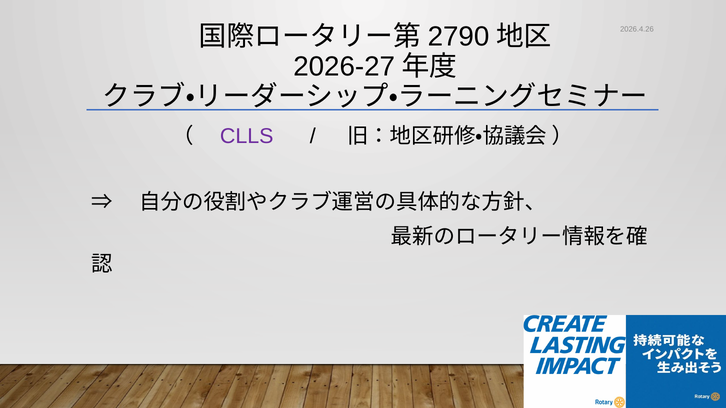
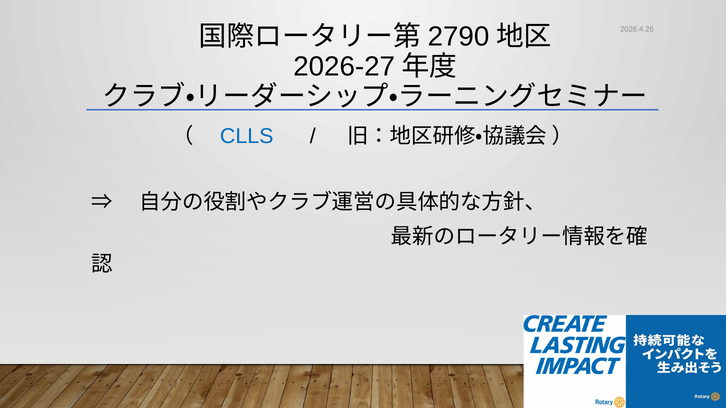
CLLS colour: purple -> blue (247, 136)
